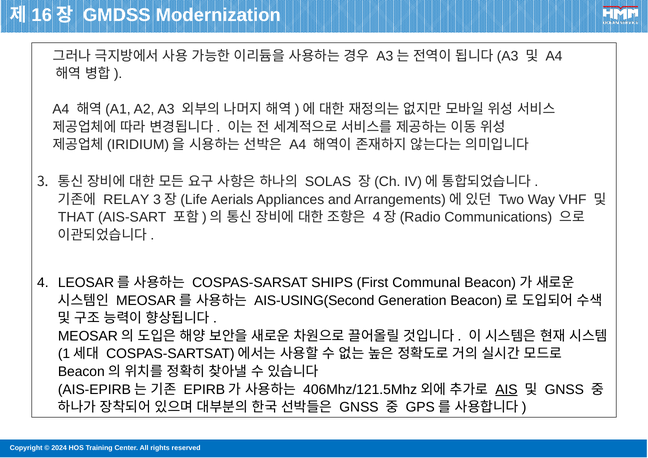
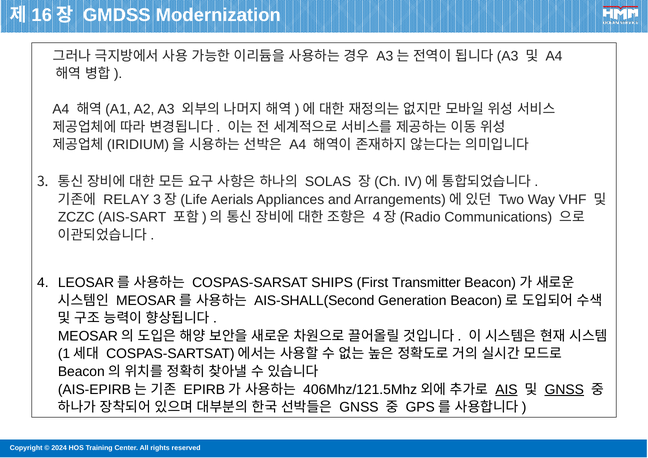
THAT: THAT -> ZCZC (76, 217)
Communal: Communal -> Transmitter (426, 283)
AIS-USING(Second: AIS-USING(Second -> AIS-SHALL(Second (314, 301)
GNSS underline: none -> present (564, 390)
